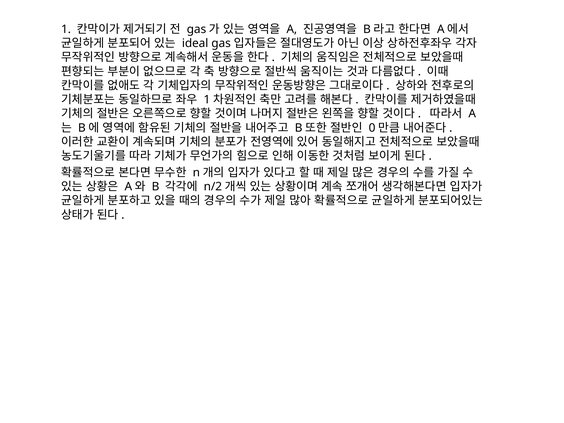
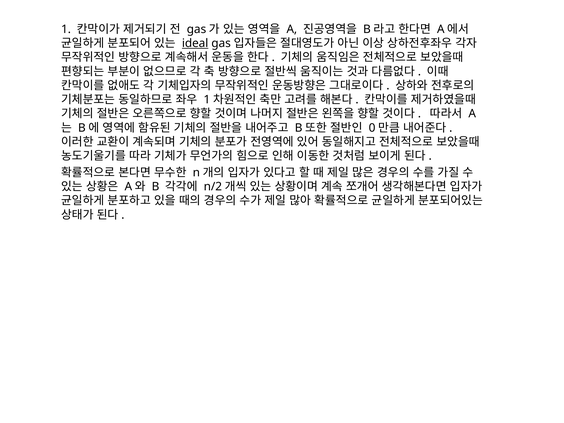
ideal underline: none -> present (195, 43)
